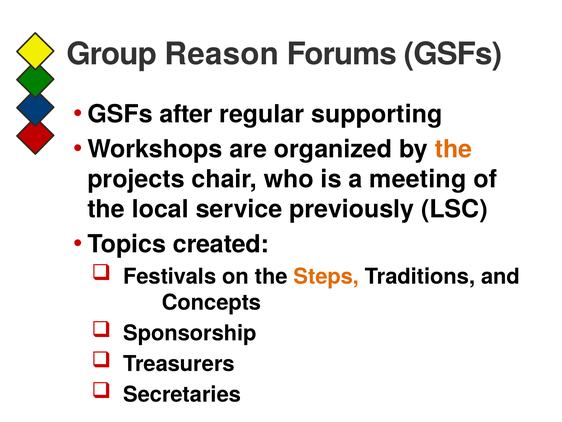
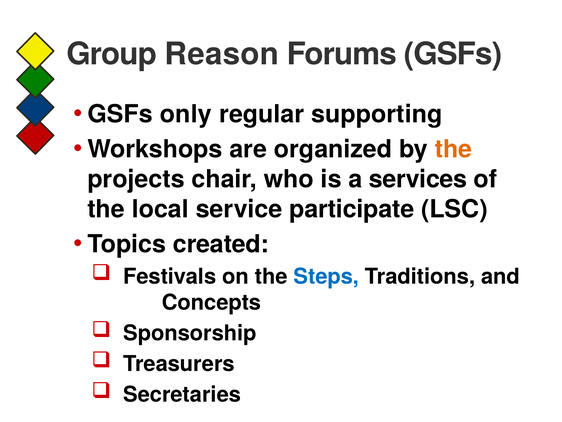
after: after -> only (186, 114)
meeting: meeting -> services (418, 179)
previously: previously -> participate (352, 209)
Steps colour: orange -> blue (326, 276)
